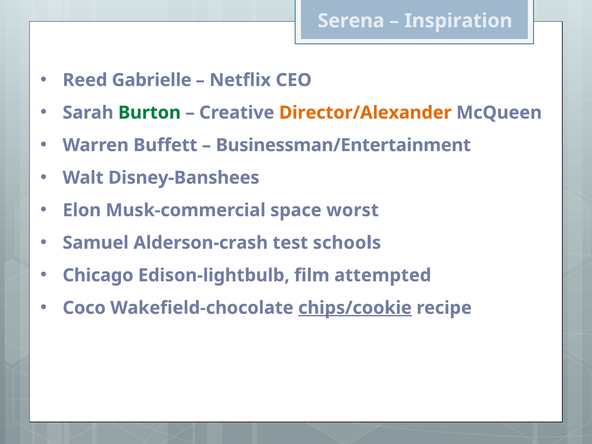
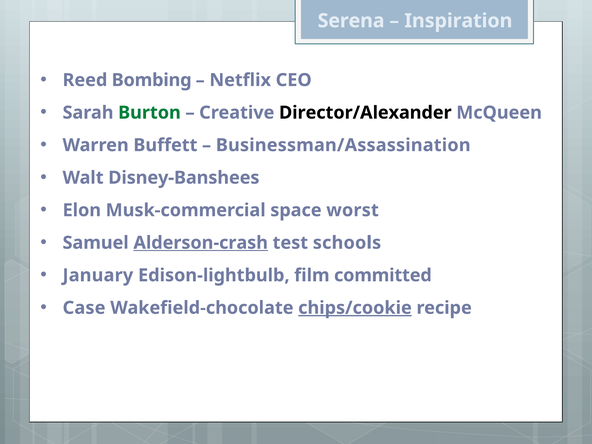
Gabrielle: Gabrielle -> Bombing (152, 80)
Director/Alexander colour: orange -> black (365, 113)
Businessman/Entertainment: Businessman/Entertainment -> Businessman/Assassination (343, 145)
Alderson-crash underline: none -> present (201, 243)
Chicago: Chicago -> January (98, 275)
attempted: attempted -> committed (383, 275)
Coco: Coco -> Case (84, 308)
